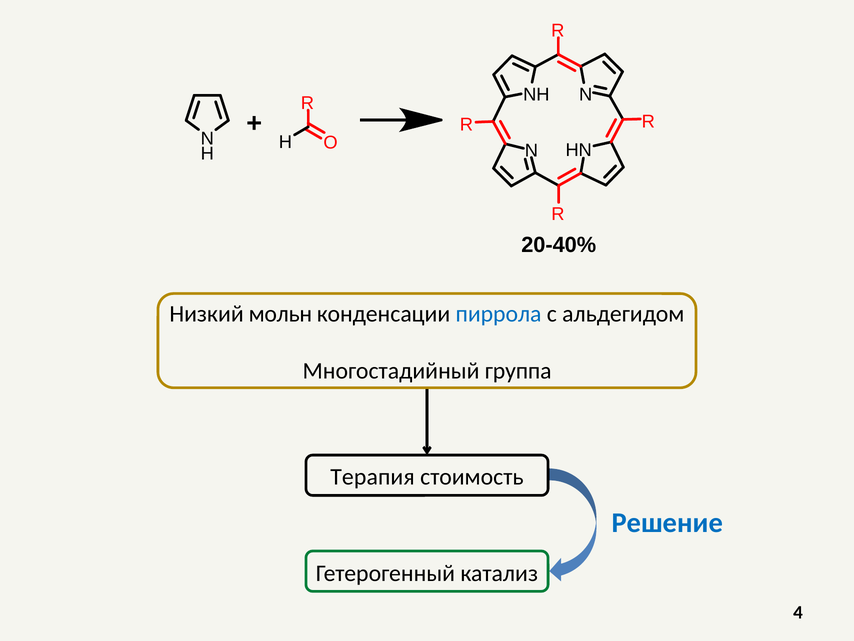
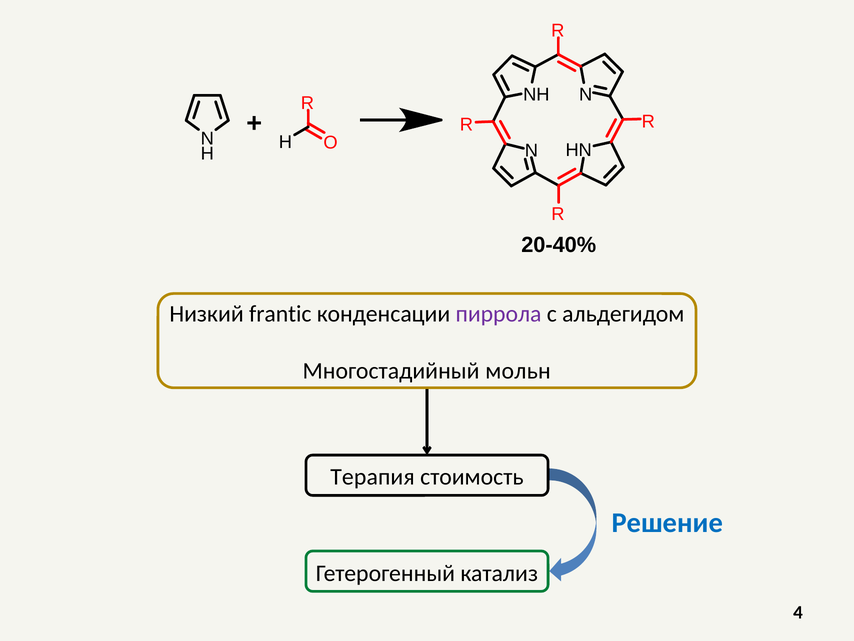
мольн: мольн -> frantic (280, 313)
пиррола colour: blue -> purple (499, 313)
группа: группа -> мольн (518, 370)
